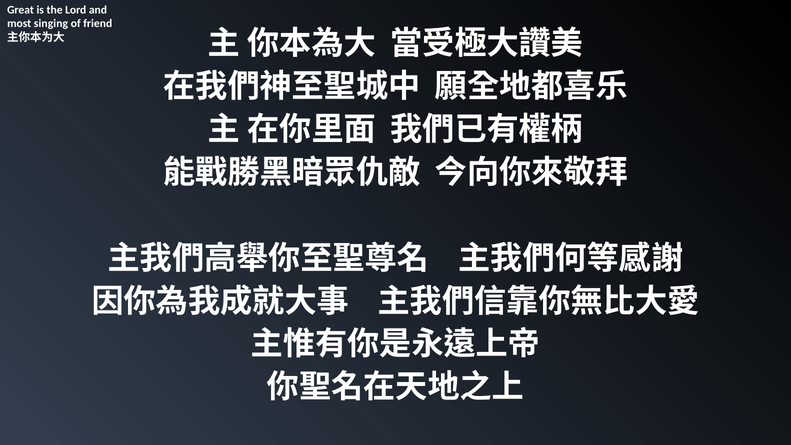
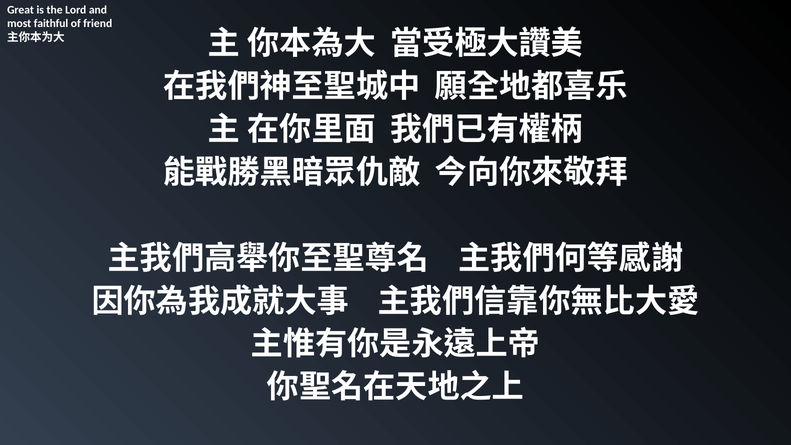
singing: singing -> faithful (51, 24)
